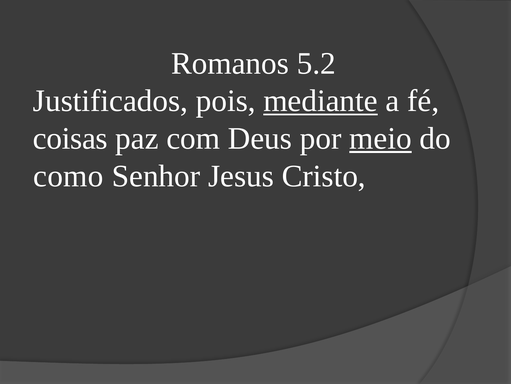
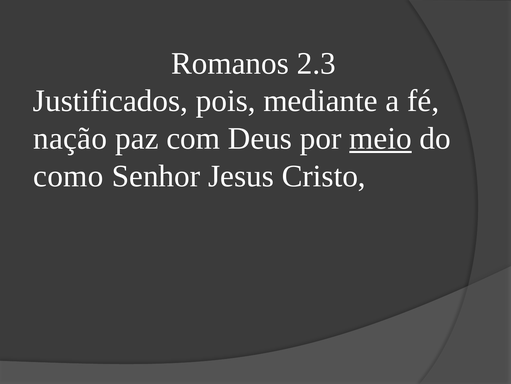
5.2: 5.2 -> 2.3 (316, 63)
mediante underline: present -> none (321, 101)
coisas: coisas -> nação (70, 138)
